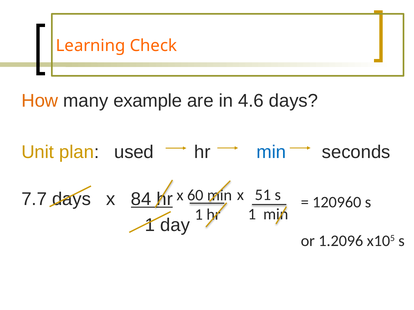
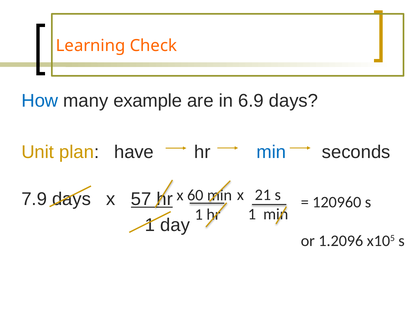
How colour: orange -> blue (40, 101)
4.6: 4.6 -> 6.9 (251, 101)
used: used -> have (134, 152)
51: 51 -> 21 (263, 195)
7.7: 7.7 -> 7.9 (34, 200)
84: 84 -> 57 (141, 200)
